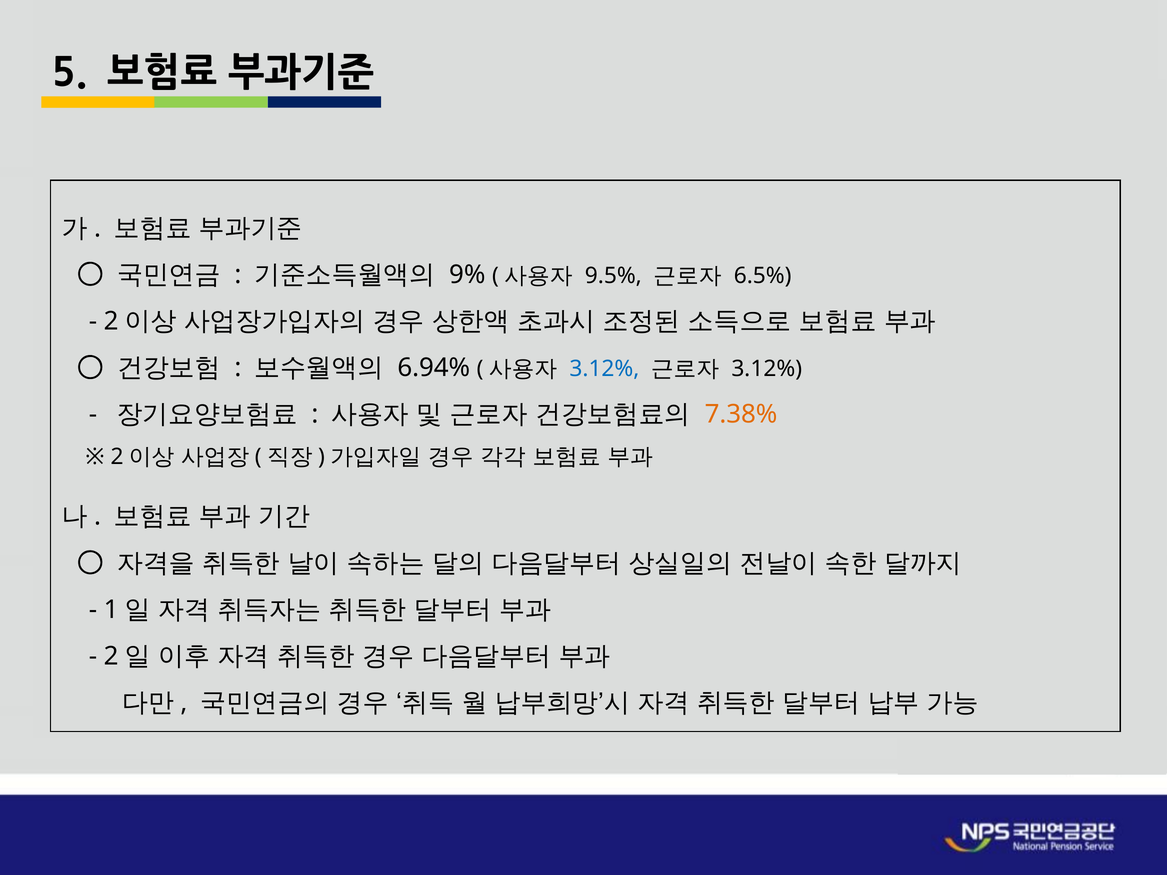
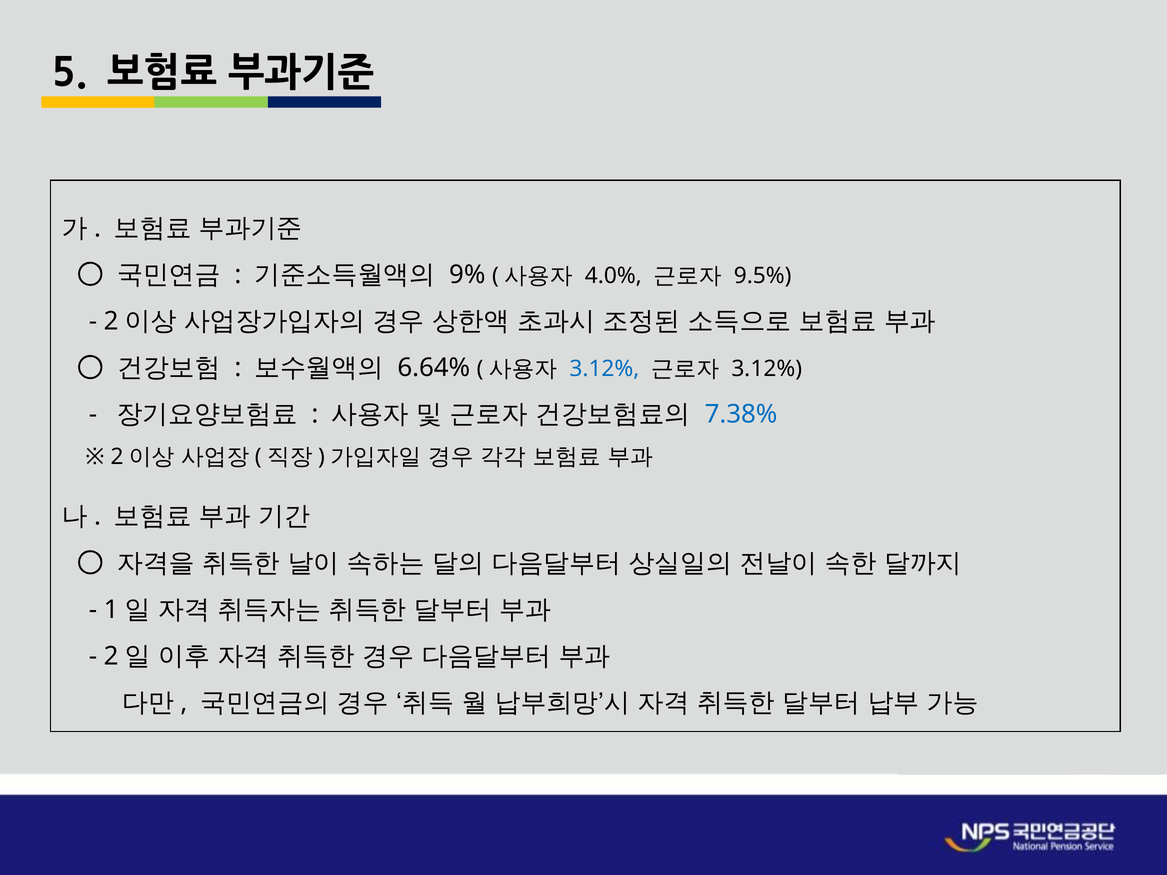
9.5%: 9.5% -> 4.0% (613, 276)
6.5%: 6.5% -> 9.5% (763, 276)
6.94%: 6.94% -> 6.64% (434, 368)
7.38% colour: orange -> blue (741, 415)
